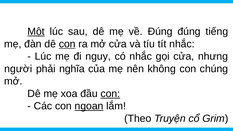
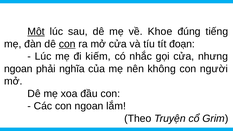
về Đúng: Đúng -> Khoe (160, 32)
tít nhắc: nhắc -> đoạn (182, 44)
nguy: nguy -> kiếm (98, 56)
người: người -> ngoan (18, 69)
chúng: chúng -> người (214, 69)
con underline: present -> none (110, 94)
ngoan underline: present -> none (89, 106)
